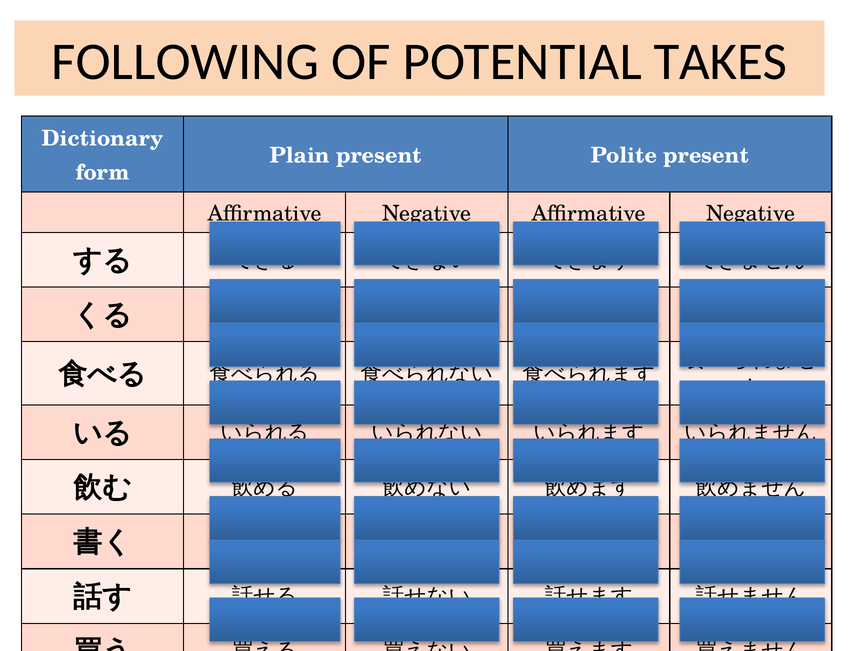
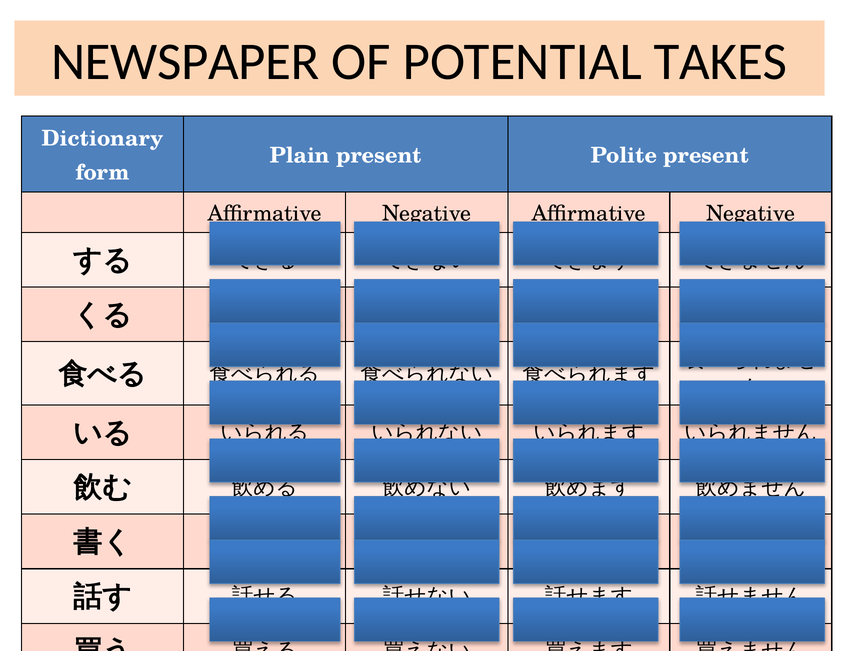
FOLLOWING: FOLLOWING -> NEWSPAPER (185, 62)
